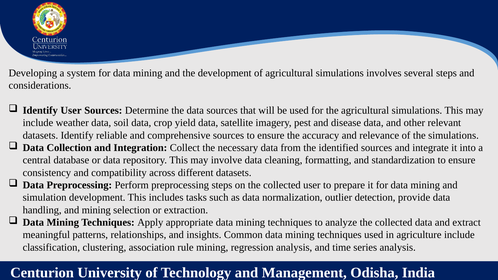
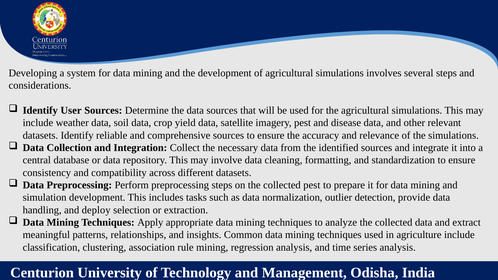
collected user: user -> pest (312, 185)
and mining: mining -> deploy (96, 210)
